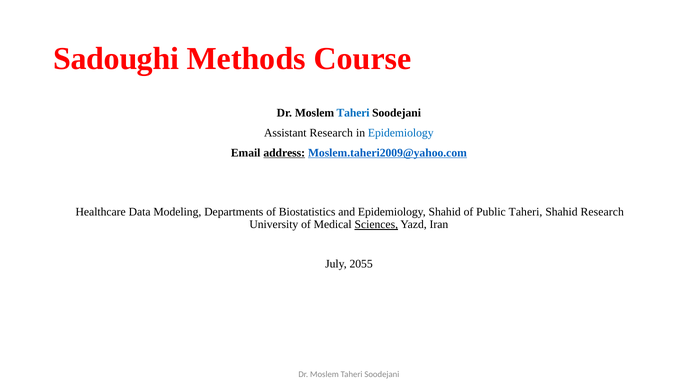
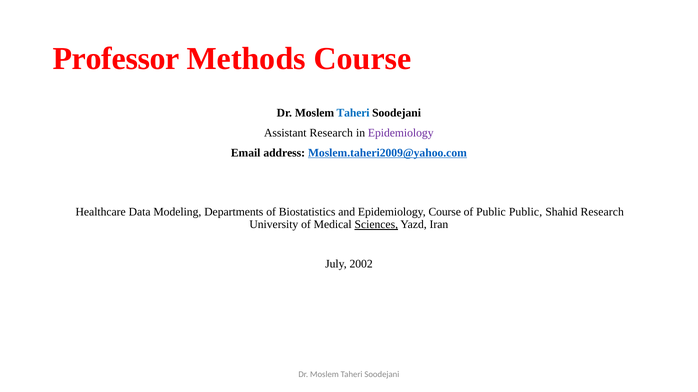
Sadoughi: Sadoughi -> Professor (116, 59)
Epidemiology colour: blue -> purple (401, 133)
address underline: present -> none (284, 153)
Epidemiology Shahid: Shahid -> Course (445, 212)
Public Taheri: Taheri -> Public (526, 212)
2055: 2055 -> 2002 (361, 265)
